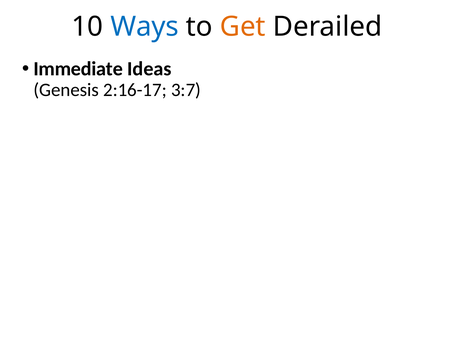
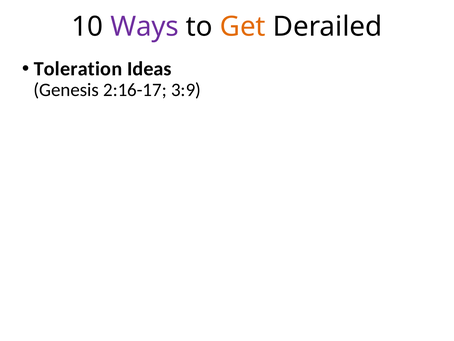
Ways colour: blue -> purple (145, 27)
Immediate: Immediate -> Toleration (78, 69)
3:7: 3:7 -> 3:9 (186, 90)
